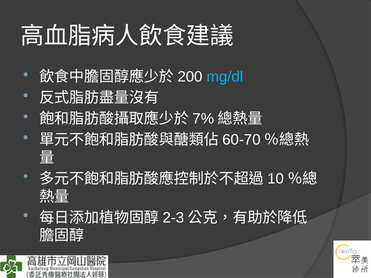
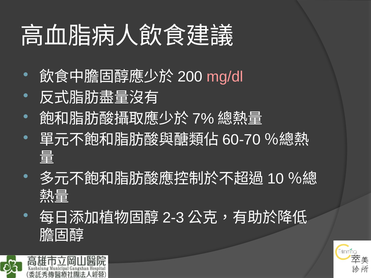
mg/dl colour: light blue -> pink (225, 77)
